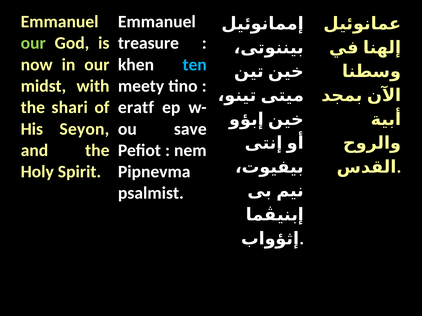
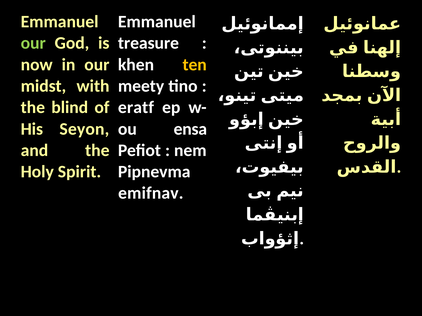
ten colour: light blue -> yellow (195, 65)
shari: shari -> blind (70, 108)
save: save -> ensa (190, 129)
psalmist: psalmist -> emifnav (151, 193)
